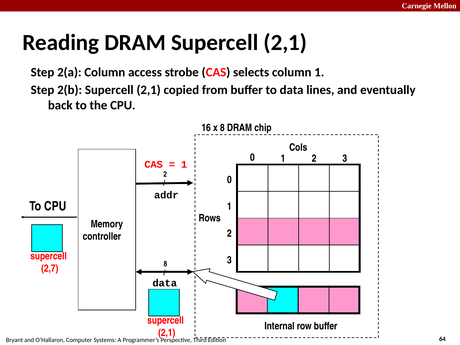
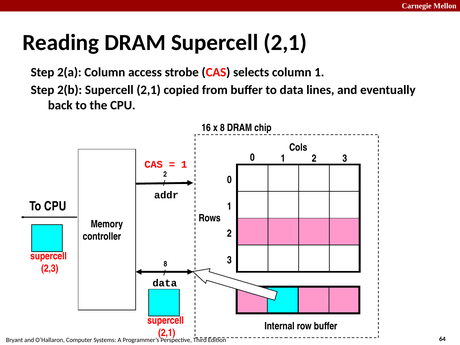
2,7: 2,7 -> 2,3 (50, 268)
